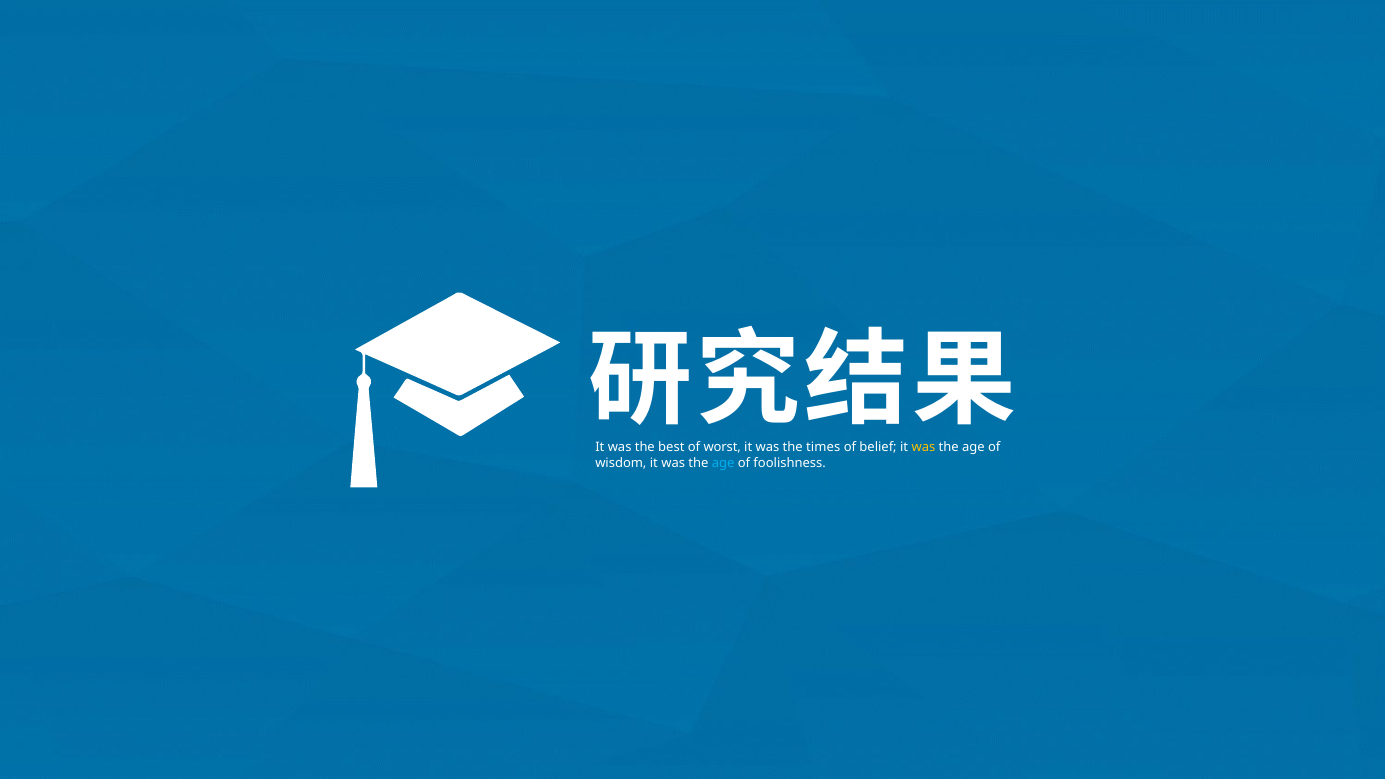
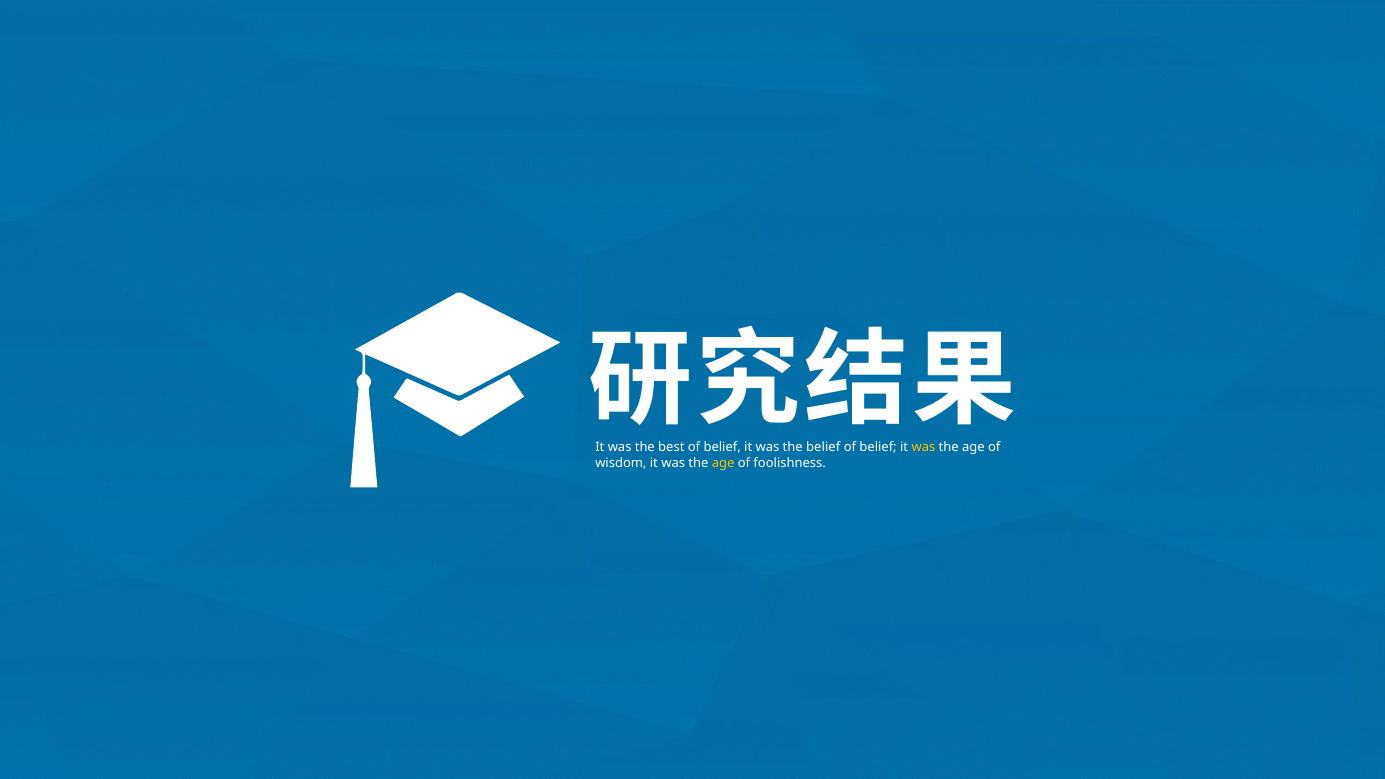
best of worst: worst -> belief (722, 447)
the times: times -> belief (823, 447)
age colour: light blue -> yellow (723, 463)
